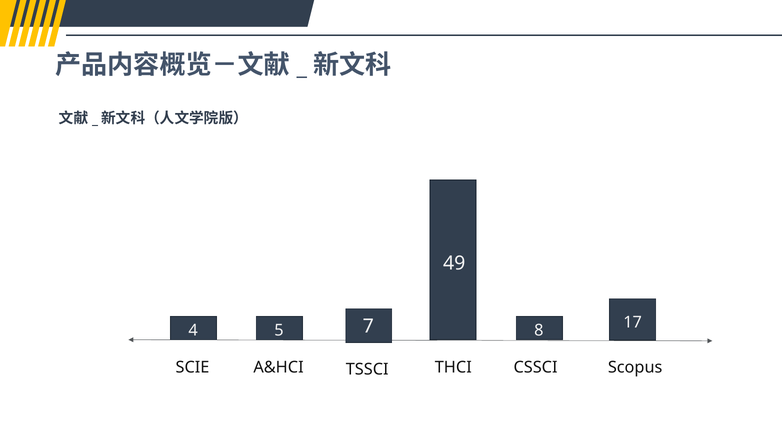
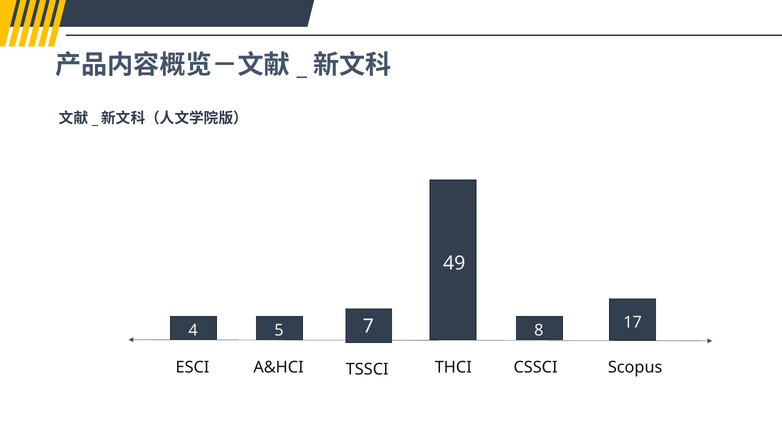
SCIE: SCIE -> ESCI (192, 367)
